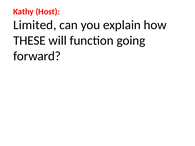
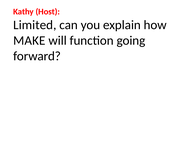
THESE: THESE -> MAKE (29, 41)
